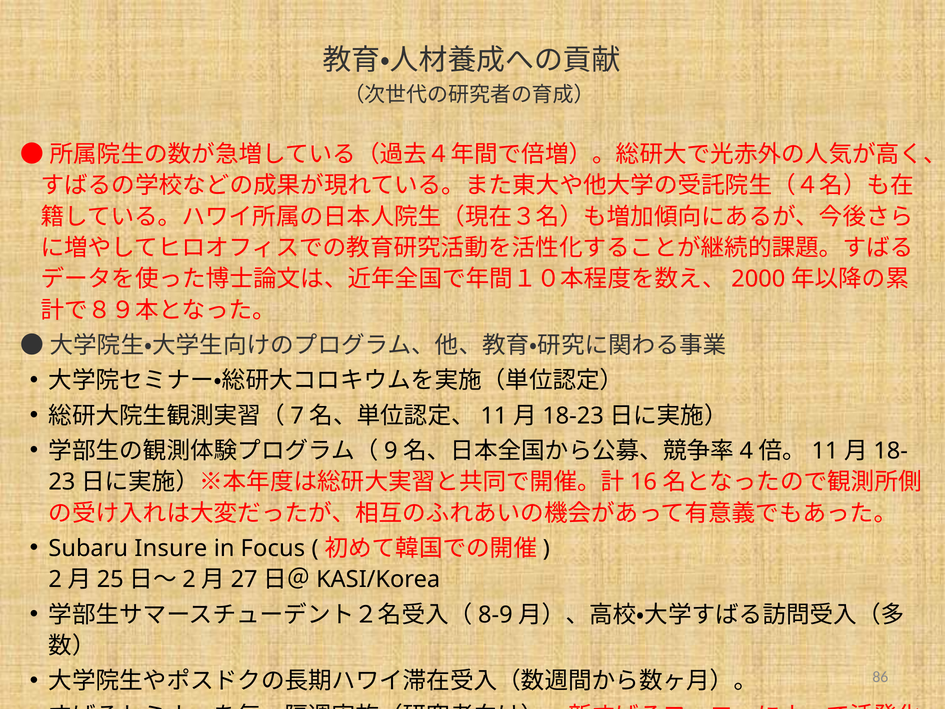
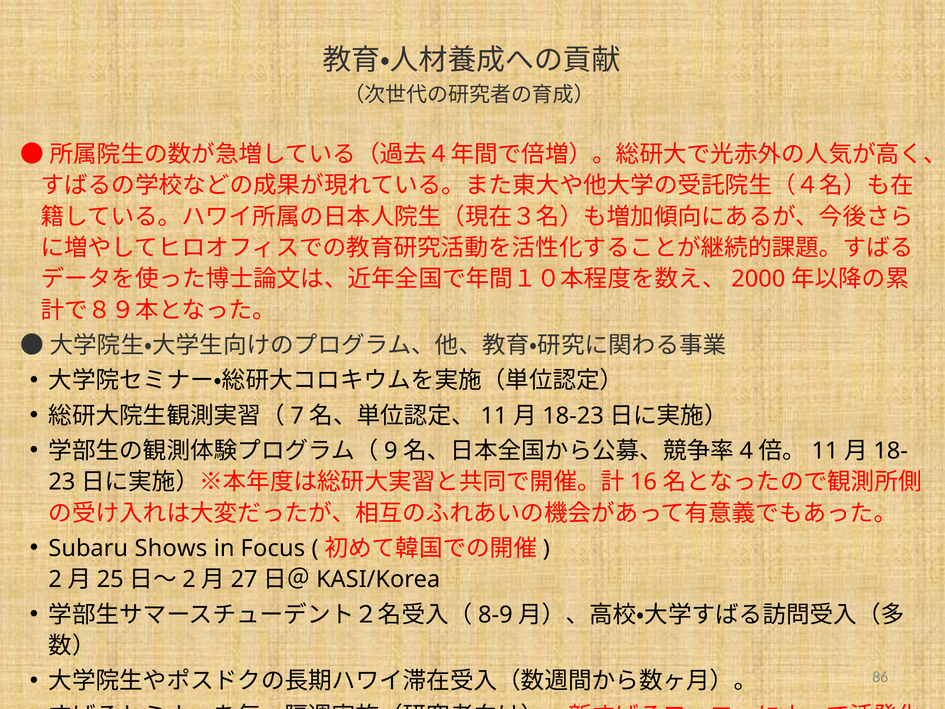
Insure: Insure -> Shows (171, 548)
